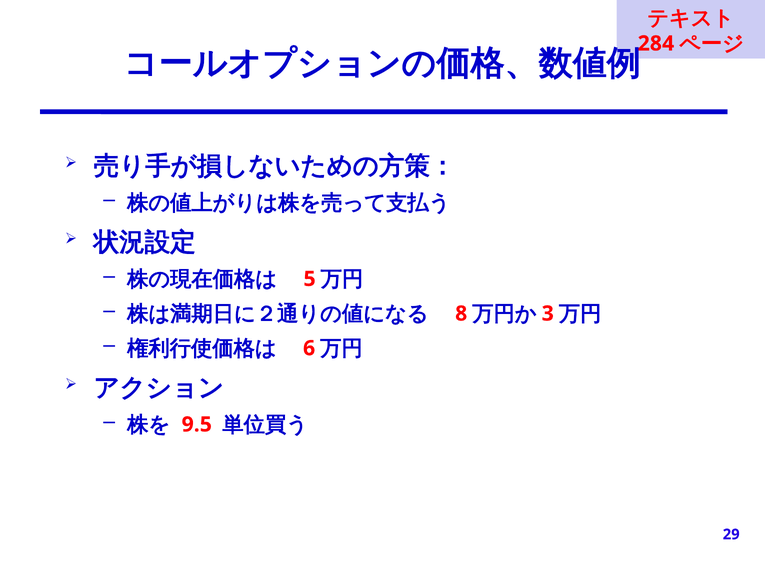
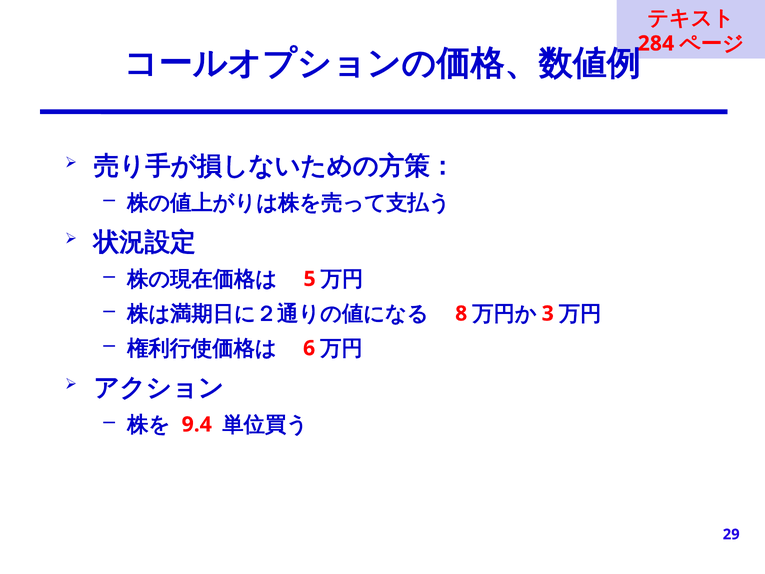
9.5: 9.5 -> 9.4 (197, 424)
